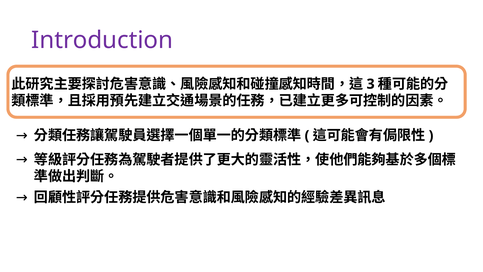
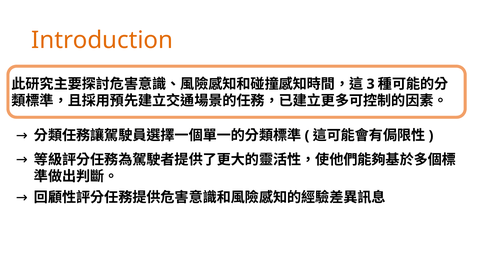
Introduction colour: purple -> orange (102, 40)
